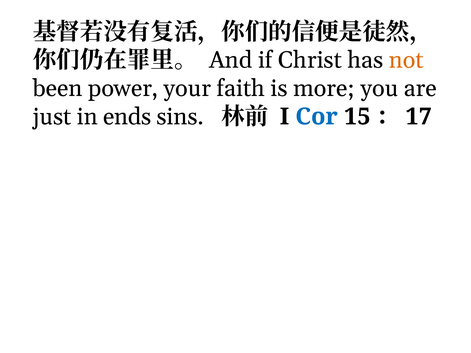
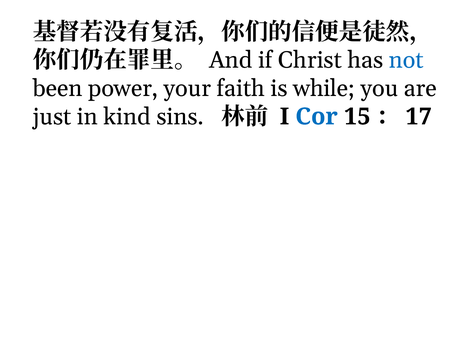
not colour: orange -> blue (406, 60)
more: more -> while (324, 88)
ends: ends -> kind (127, 117)
